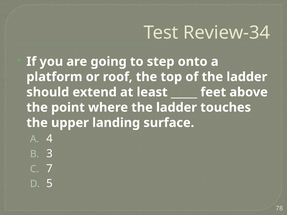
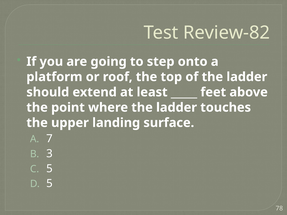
Review-34: Review-34 -> Review-82 (227, 33)
4: 4 -> 7 (49, 139)
7: 7 -> 5 (49, 169)
